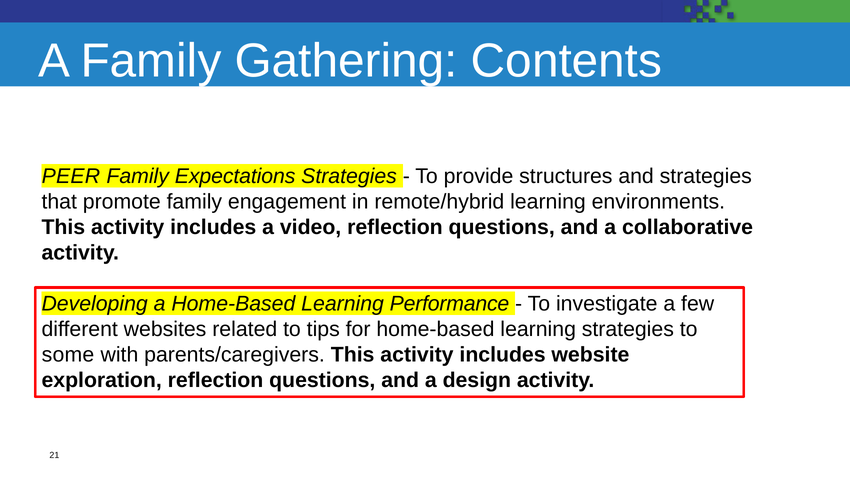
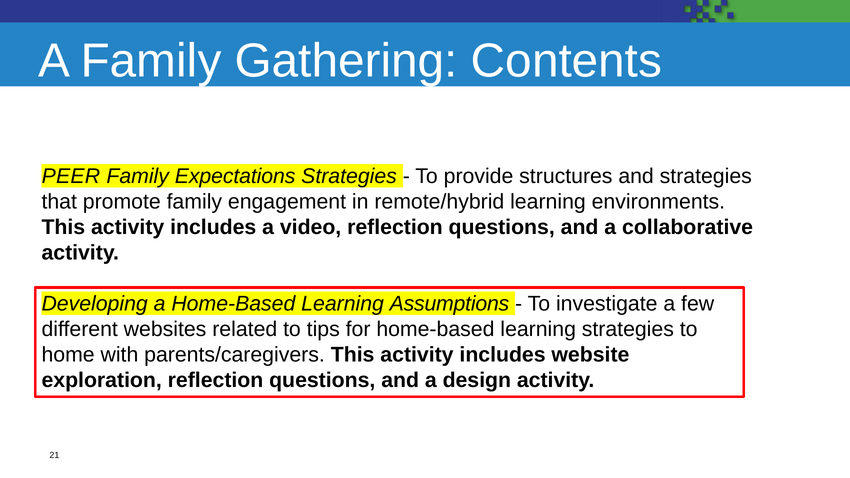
Performance: Performance -> Assumptions (449, 304)
some: some -> home (68, 355)
